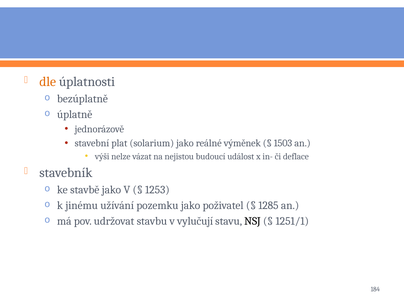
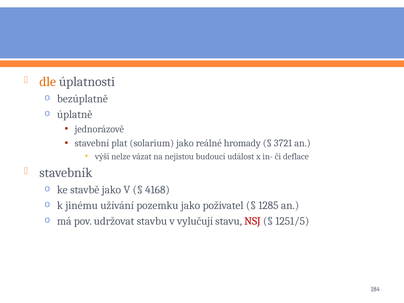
výměnek: výměnek -> hromady (242, 143)
1503: 1503 -> 3721 (283, 143)
1253: 1253 -> 4168 (157, 190)
NSJ colour: black -> red (252, 221)
1251/1: 1251/1 -> 1251/5 (292, 221)
